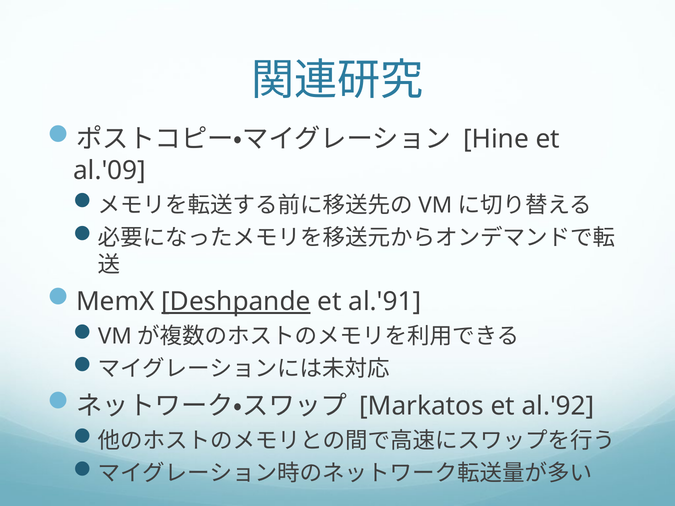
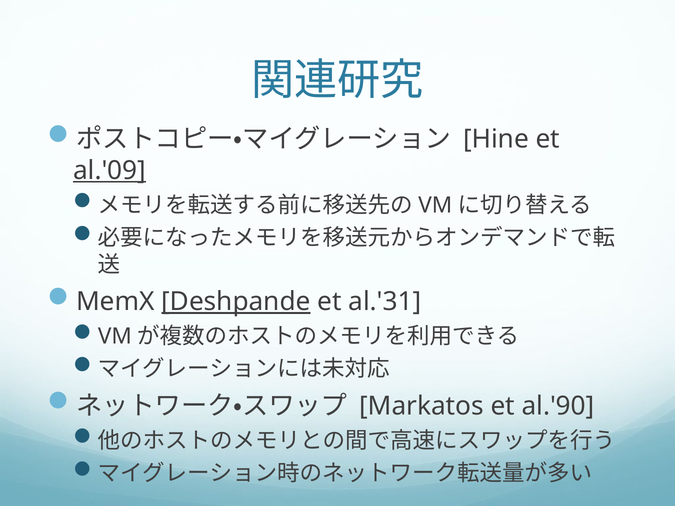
al.'09 underline: none -> present (110, 171)
al.'91: al.'91 -> al.'31 (385, 302)
al.'92: al.'92 -> al.'90 (558, 406)
